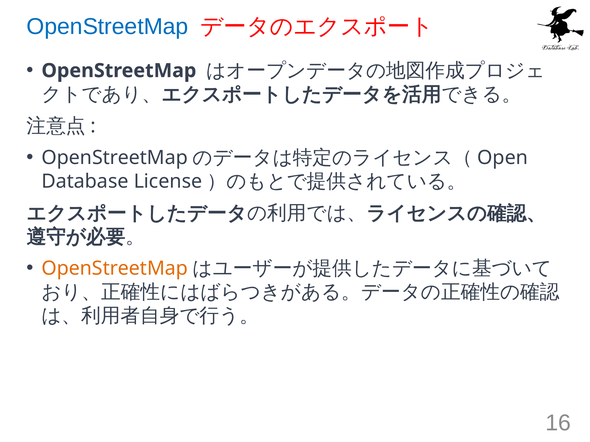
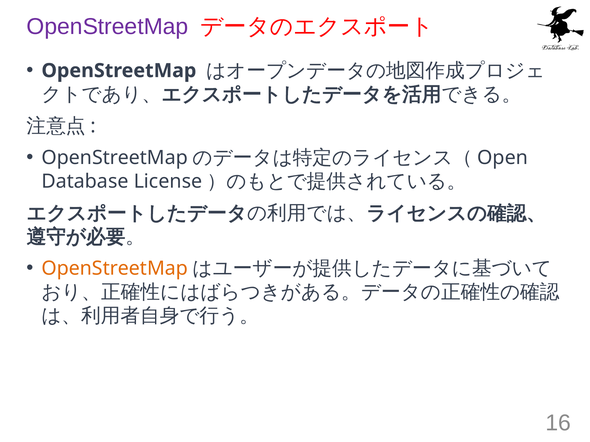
OpenStreetMap colour: blue -> purple (107, 26)
